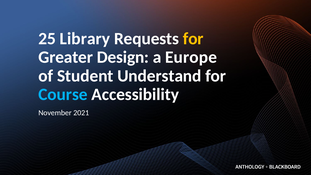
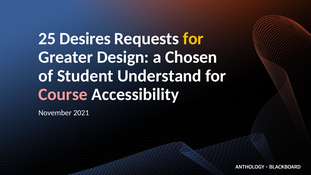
Library: Library -> Desires (85, 39)
Europe: Europe -> Chosen (191, 57)
Course colour: light blue -> pink (63, 95)
